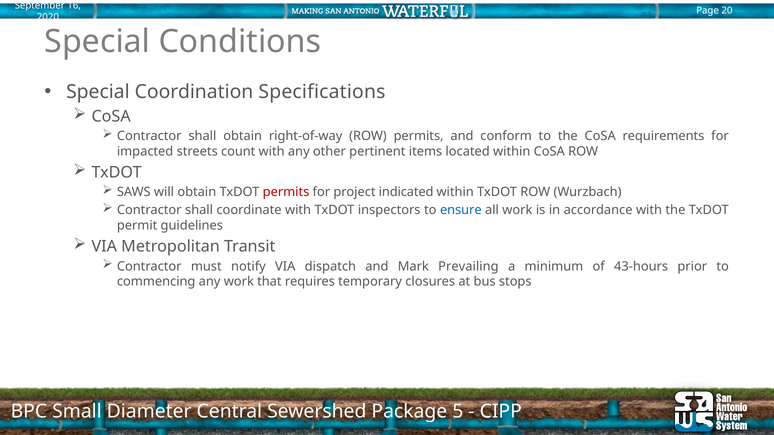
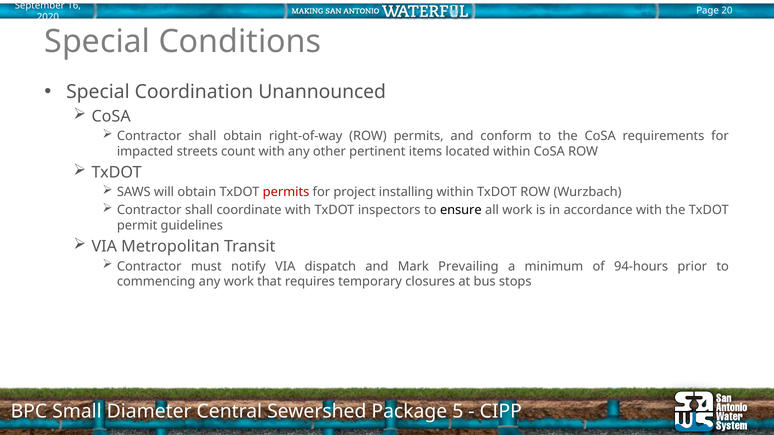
Specifications: Specifications -> Unannounced (322, 92)
indicated: indicated -> installing (406, 192)
ensure colour: blue -> black (461, 210)
43-hours: 43-hours -> 94-hours (641, 266)
